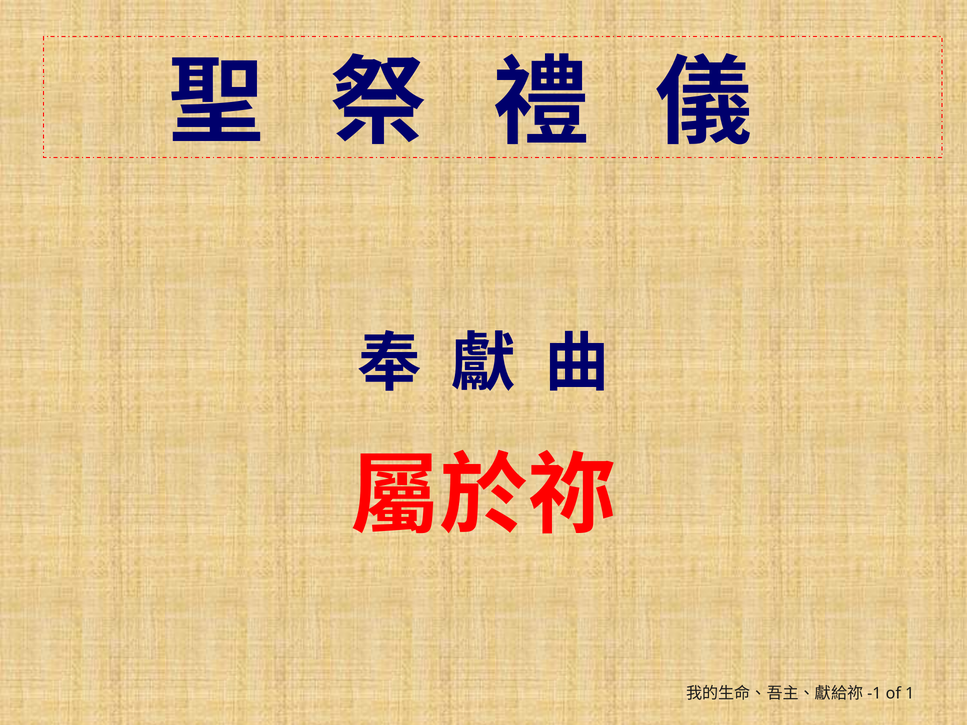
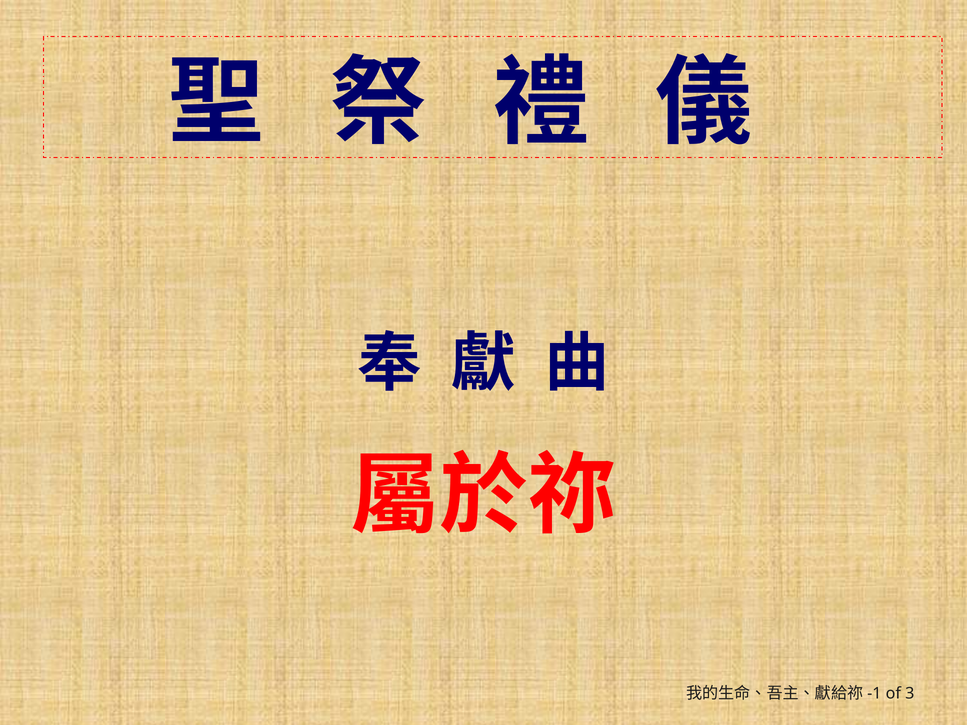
1: 1 -> 3 (910, 694)
